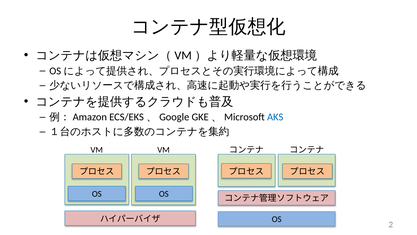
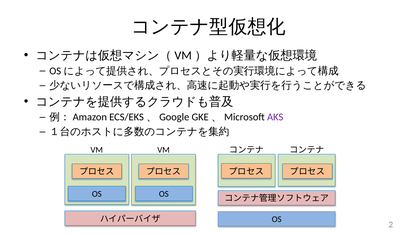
AKS colour: blue -> purple (275, 117)
